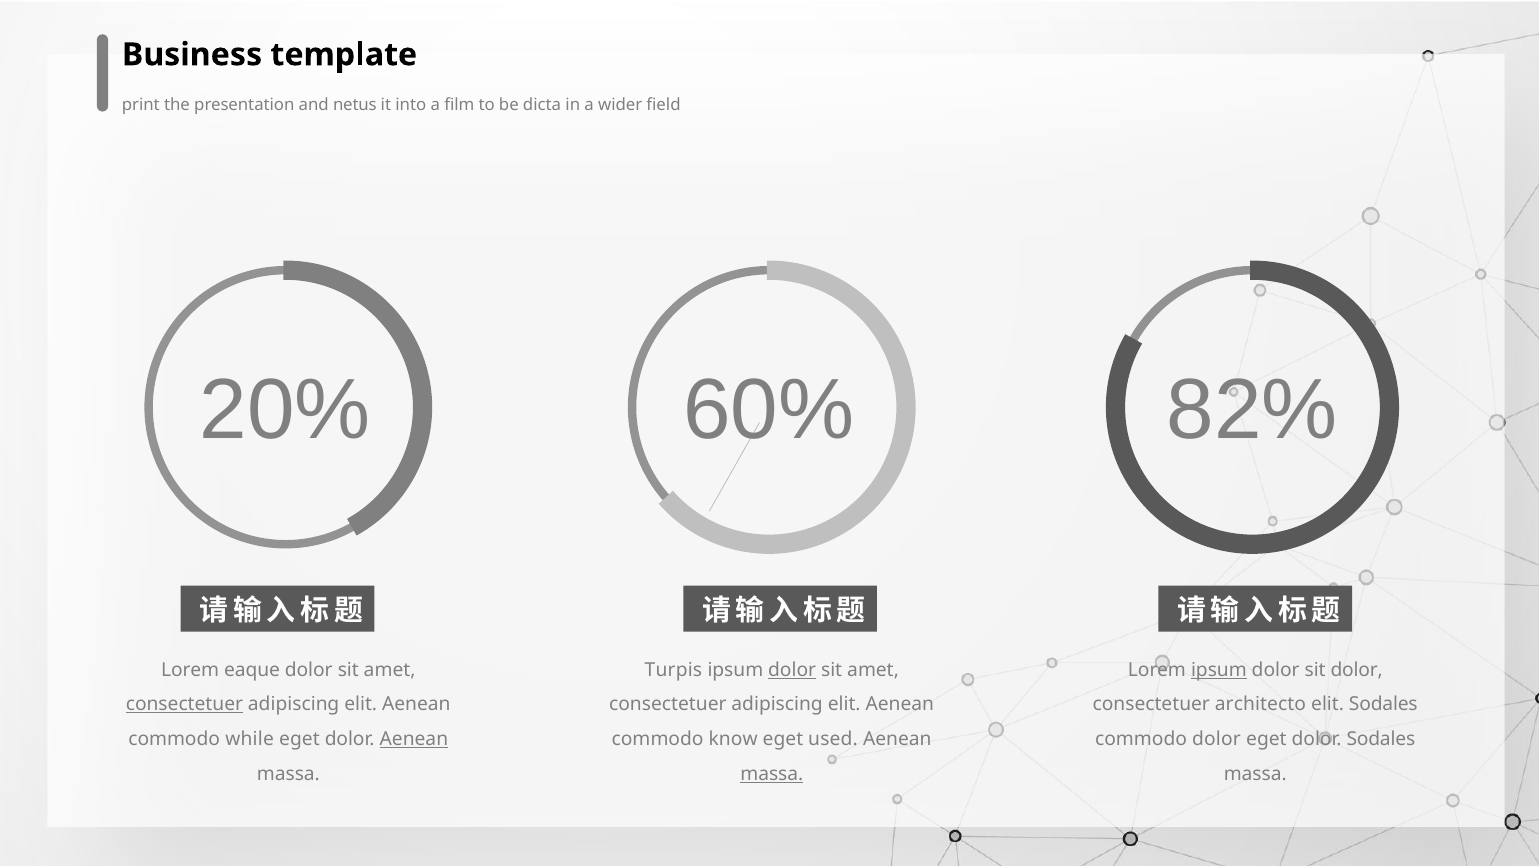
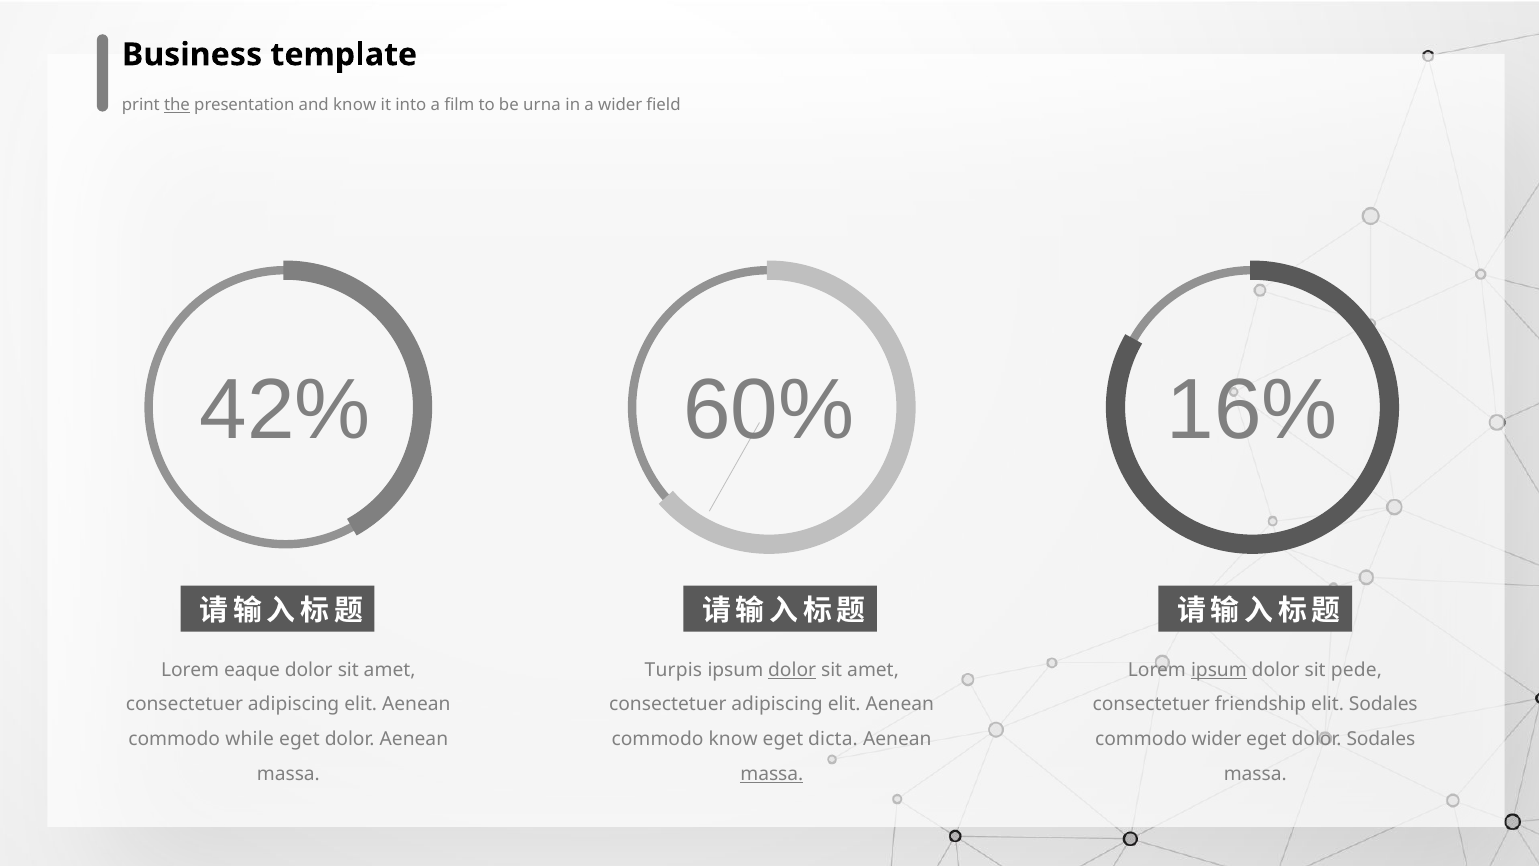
the underline: none -> present (177, 105)
and netus: netus -> know (355, 105)
dicta: dicta -> urna (542, 105)
20%: 20% -> 42% (285, 410)
82%: 82% -> 16% (1252, 410)
sit dolor: dolor -> pede (1356, 670)
consectetuer underline: present -> none (184, 704)
architecto: architecto -> friendship (1261, 704)
Aenean underline: present -> none (414, 739)
used: used -> dicta (833, 739)
commodo dolor: dolor -> wider (1217, 739)
